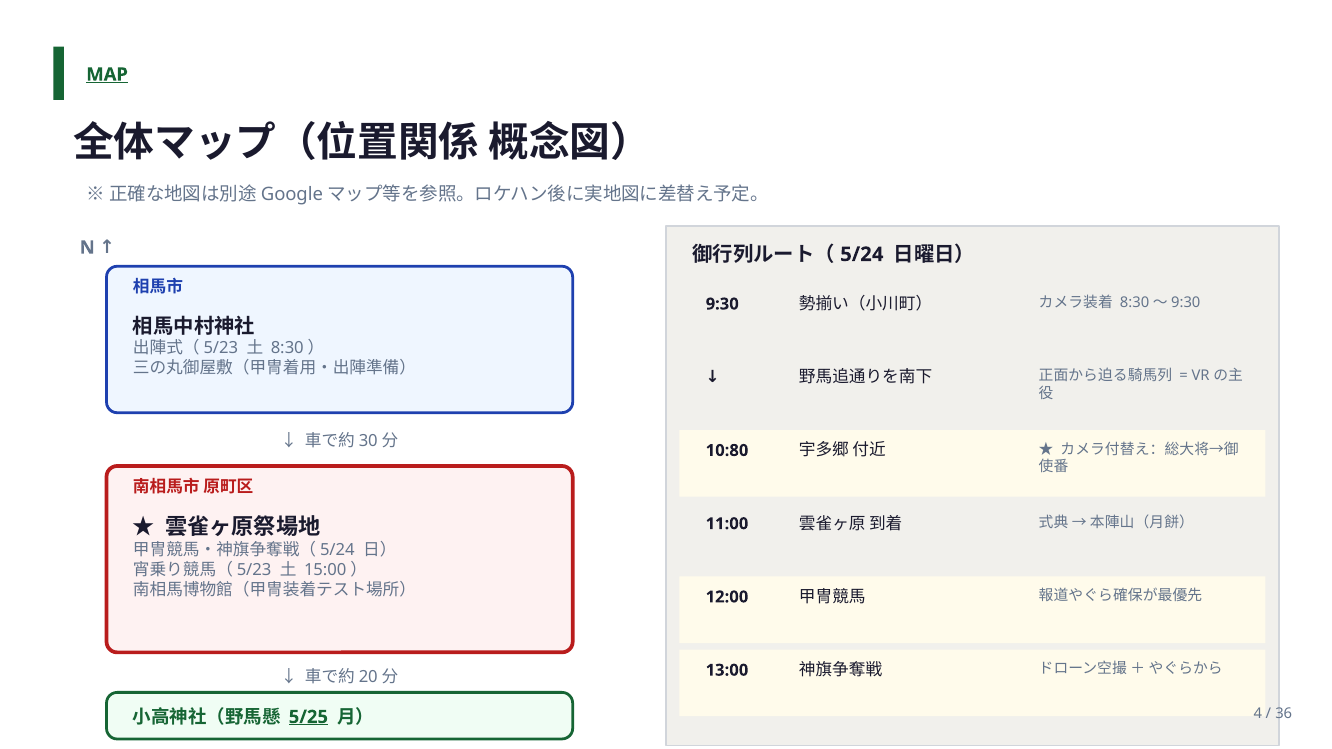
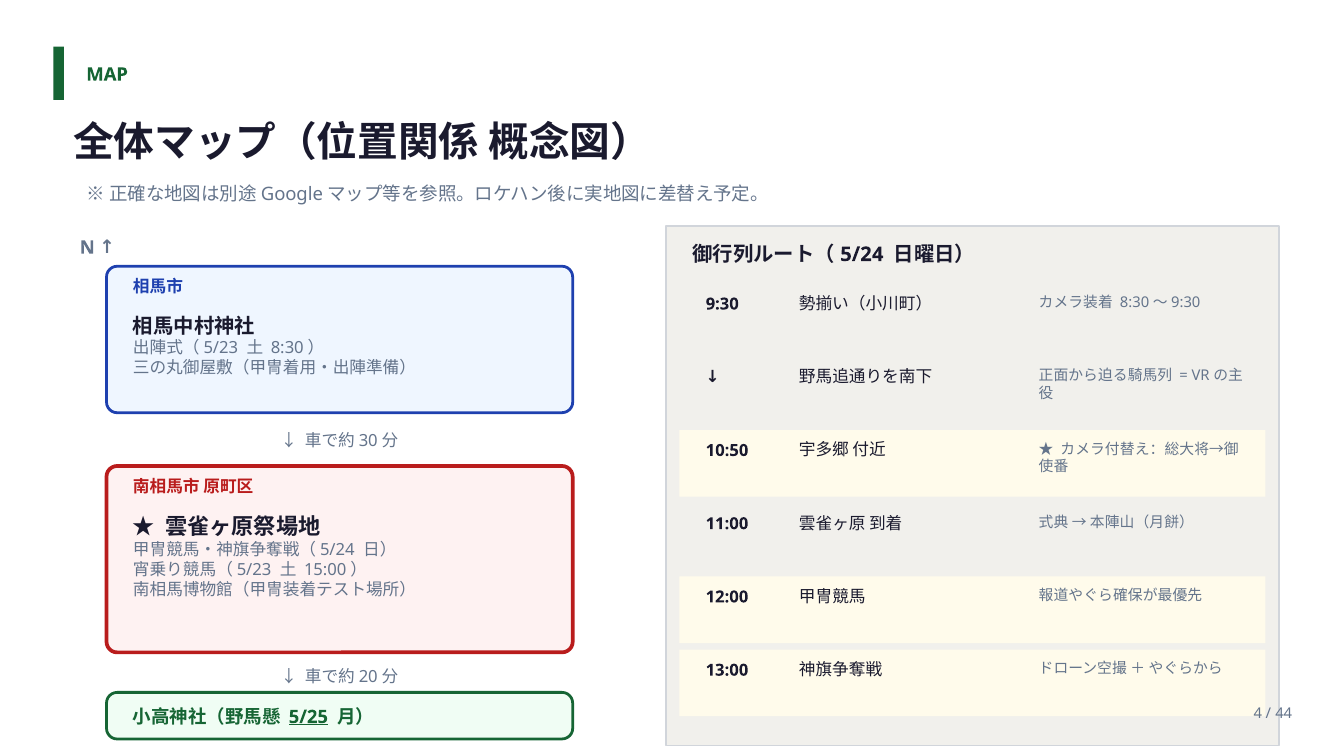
MAP underline: present -> none (107, 74)
10:80: 10:80 -> 10:50 (727, 451)
36: 36 -> 44 (1284, 714)
